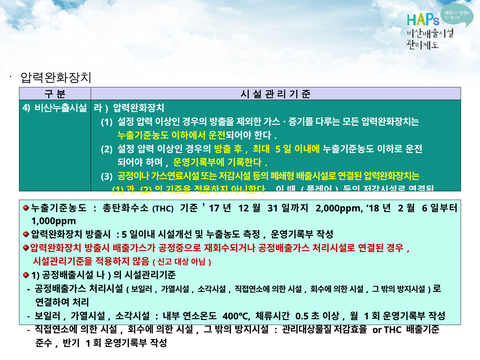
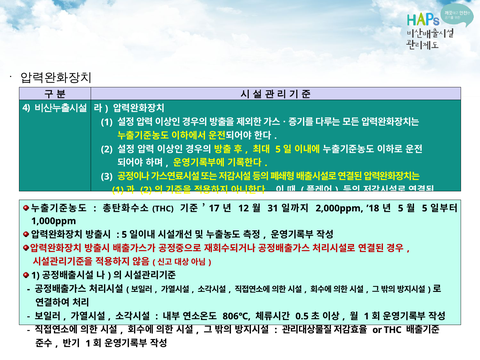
2: 2 -> 5 (401, 208)
6: 6 -> 5 (425, 208)
400℃: 400℃ -> 806℃ (237, 316)
